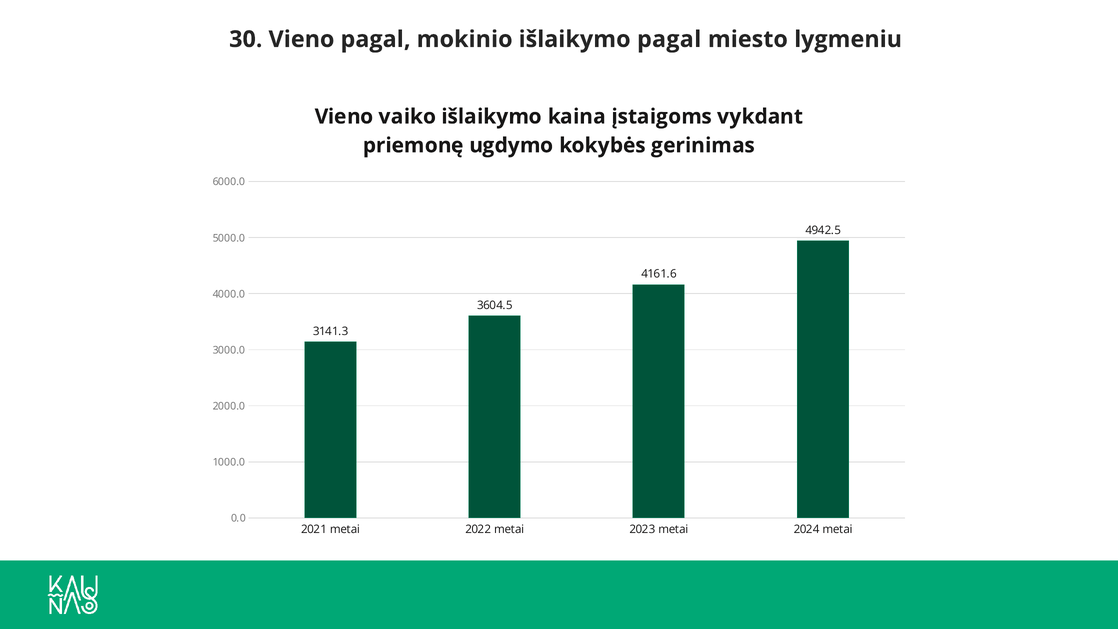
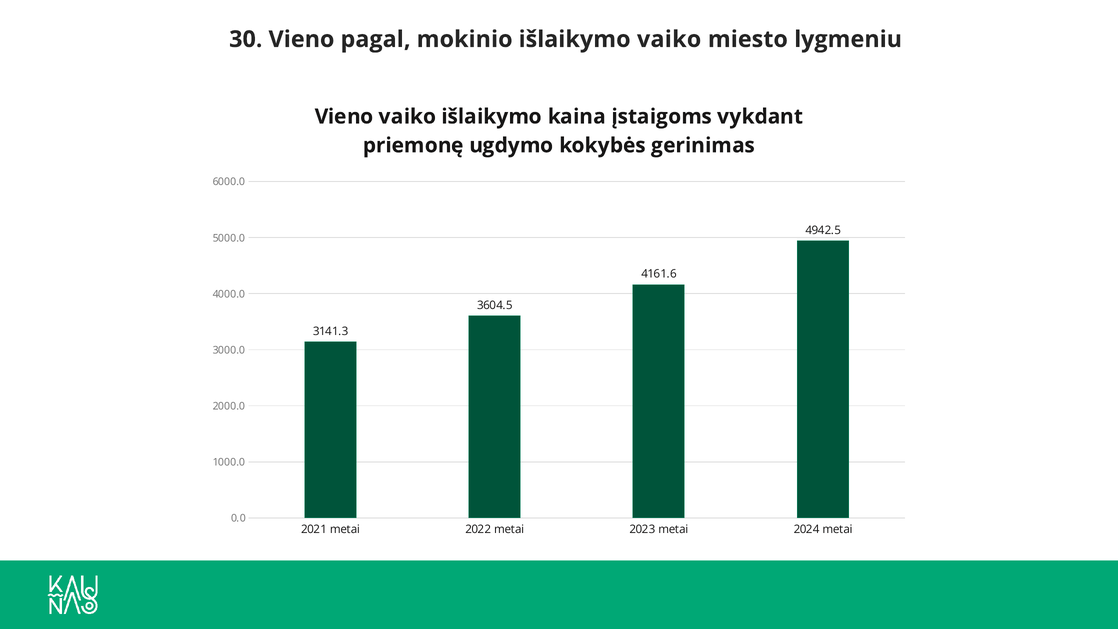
išlaikymo pagal: pagal -> vaiko (669, 39)
